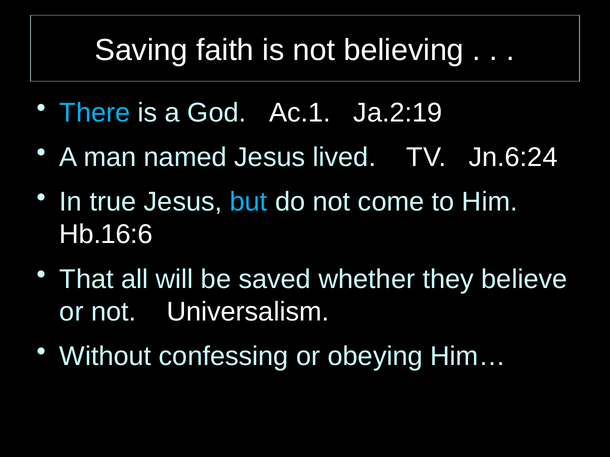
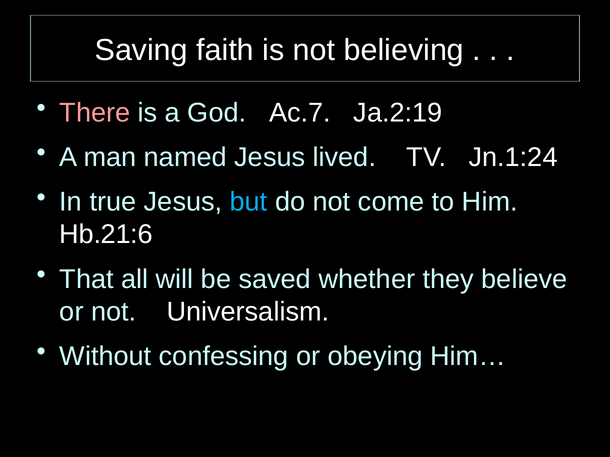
There colour: light blue -> pink (95, 113)
Ac.1: Ac.1 -> Ac.7 (300, 113)
Jn.6:24: Jn.6:24 -> Jn.1:24 (513, 157)
Hb.16:6: Hb.16:6 -> Hb.21:6 (106, 235)
